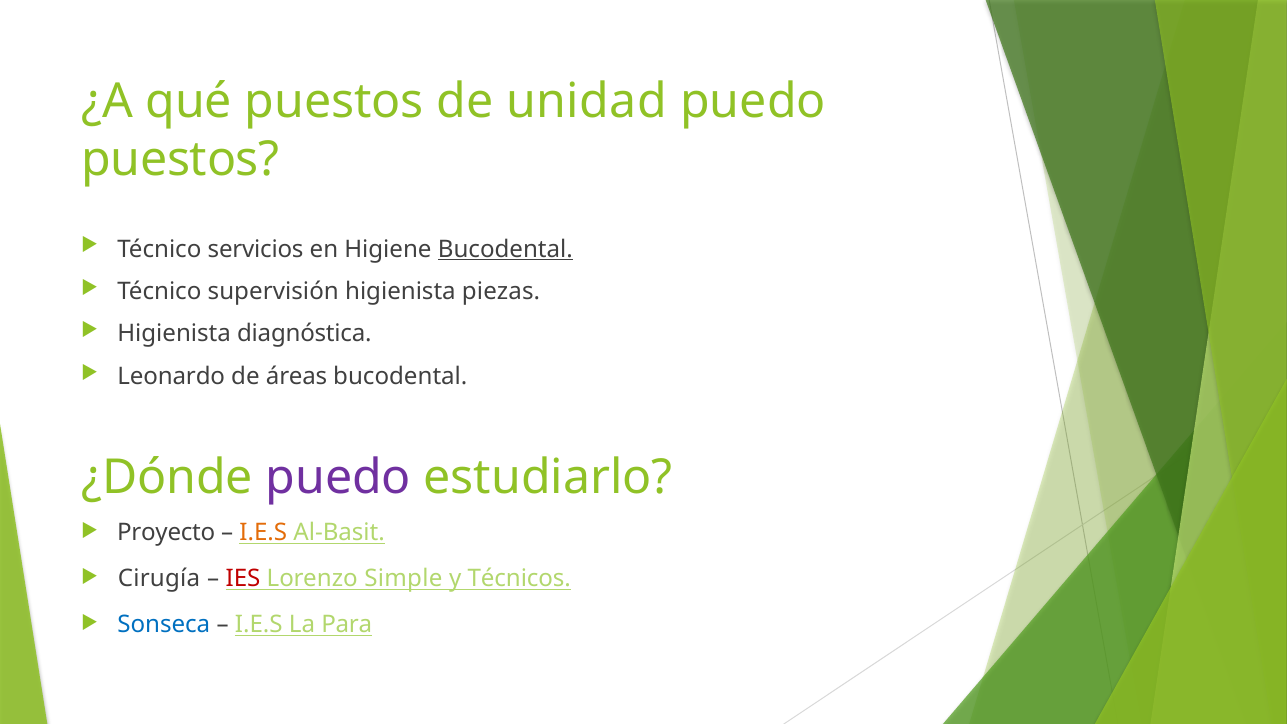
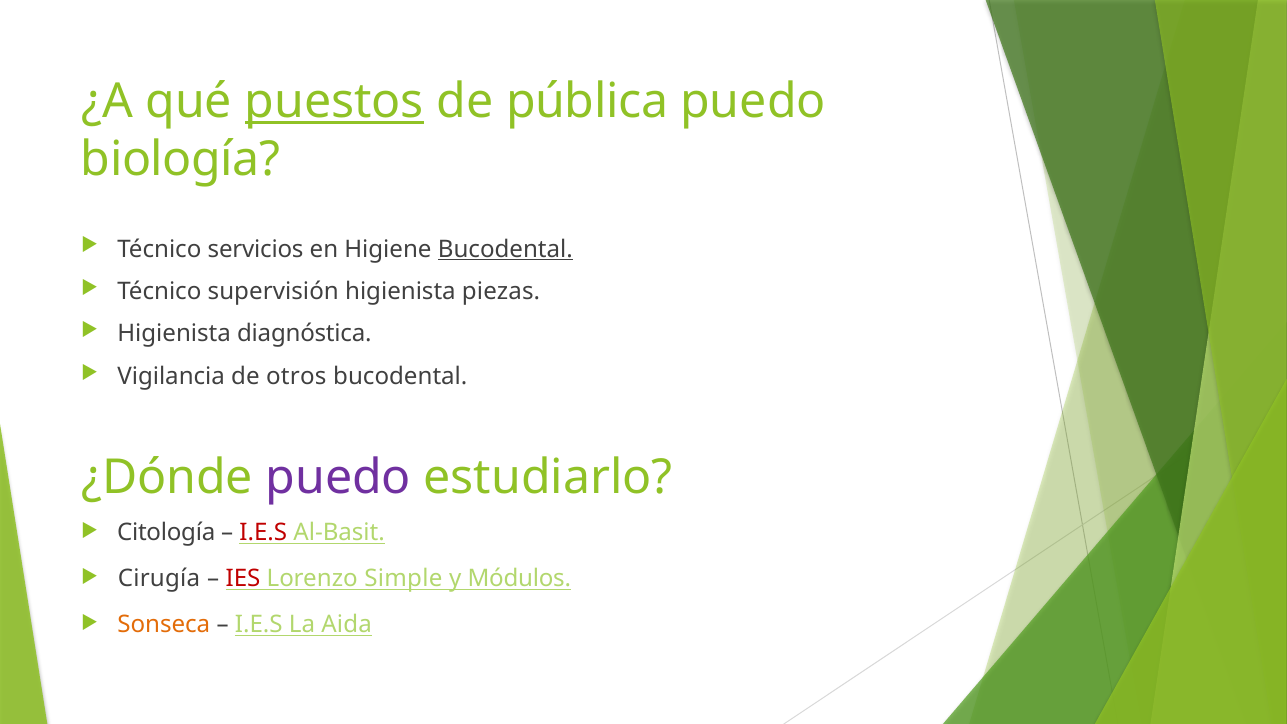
puestos underline: none -> present (334, 101)
unidad: unidad -> pública (587, 101)
puestos: puestos -> biología (181, 159)
Leonardo: Leonardo -> Vigilancia (171, 376)
áreas: áreas -> otros (296, 376)
Proyecto: Proyecto -> Citología (166, 532)
I.E.S colour: orange -> red (263, 532)
Técnicos: Técnicos -> Módulos (519, 579)
Sonseca colour: blue -> orange (164, 625)
Para: Para -> Aida (347, 625)
